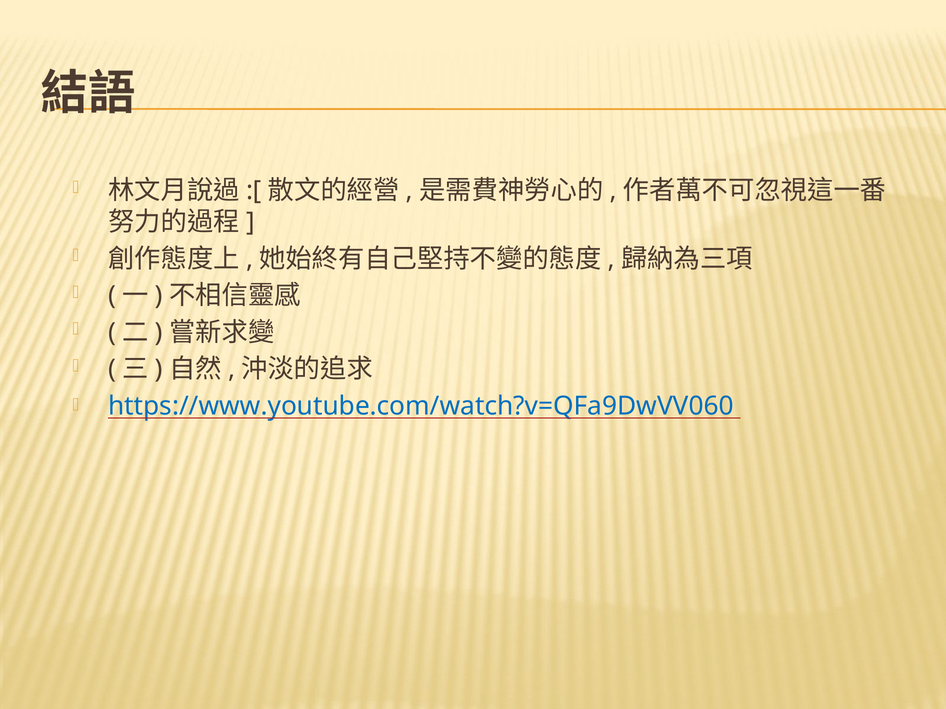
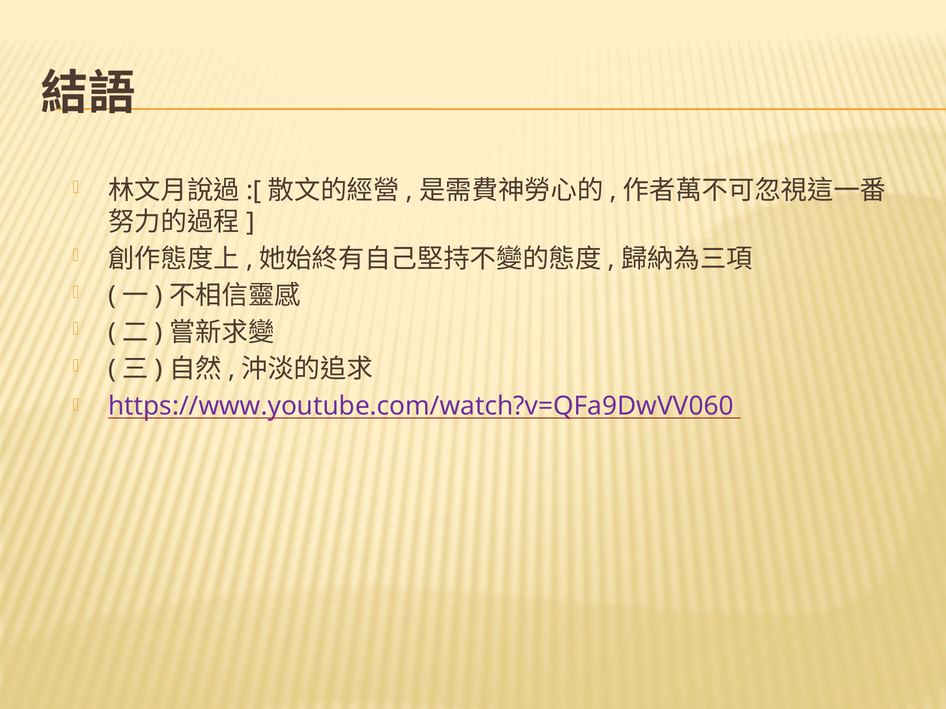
https://www.youtube.com/watch?v=QFa9DwVV060 colour: blue -> purple (421, 406)
